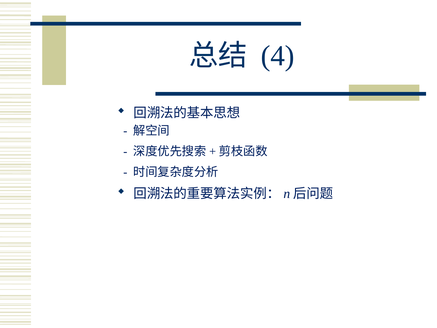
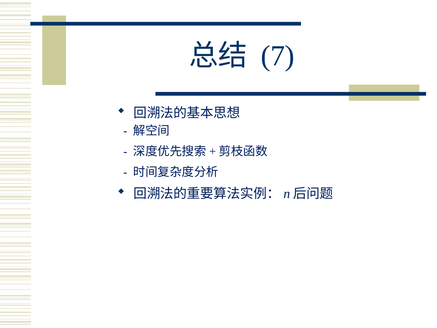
4: 4 -> 7 (278, 56)
